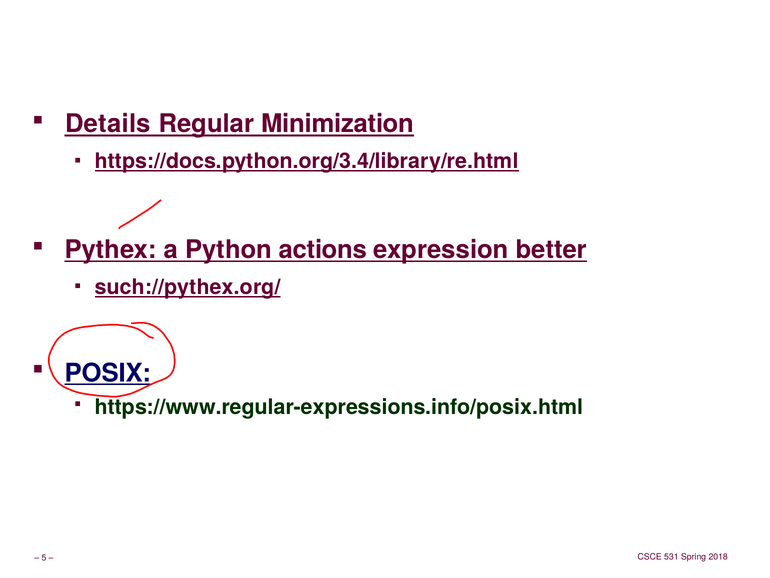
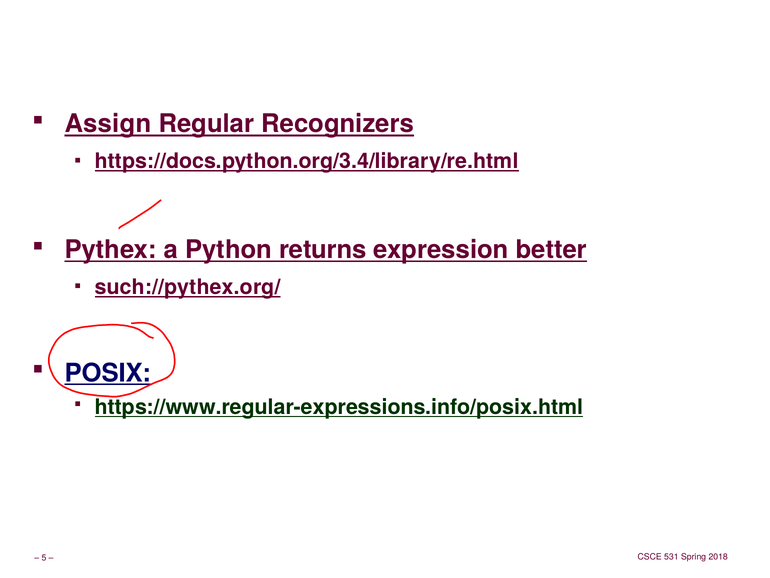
Details: Details -> Assign (108, 124)
Minimization: Minimization -> Recognizers (338, 124)
actions: actions -> returns (323, 250)
https://www.regular-expressions.info/posix.html underline: none -> present (339, 407)
